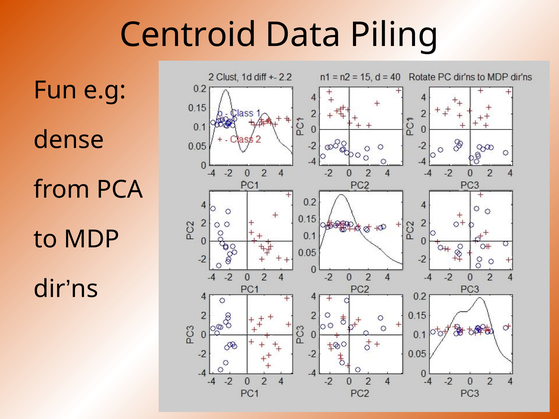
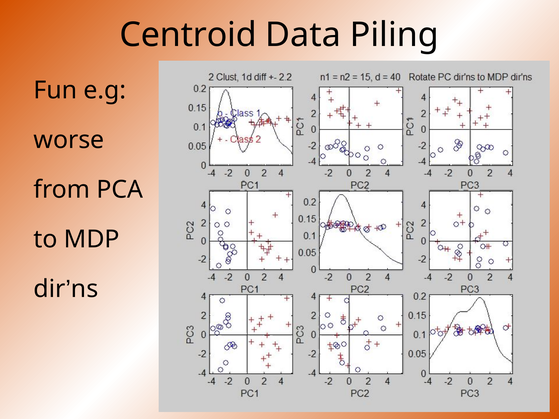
dense: dense -> worse (69, 140)
